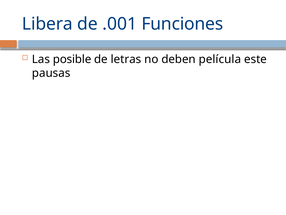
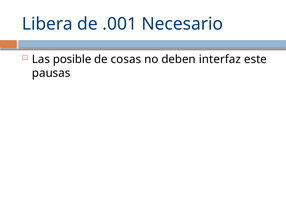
Funciones: Funciones -> Necesario (182, 24)
letras: letras -> cosas (126, 59)
película: película -> interfaz (220, 59)
